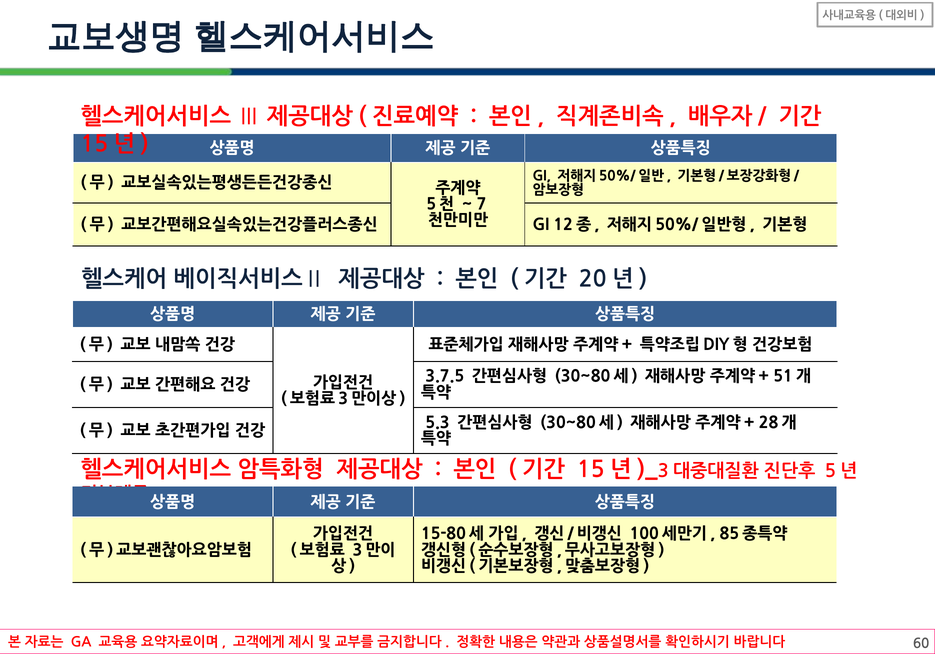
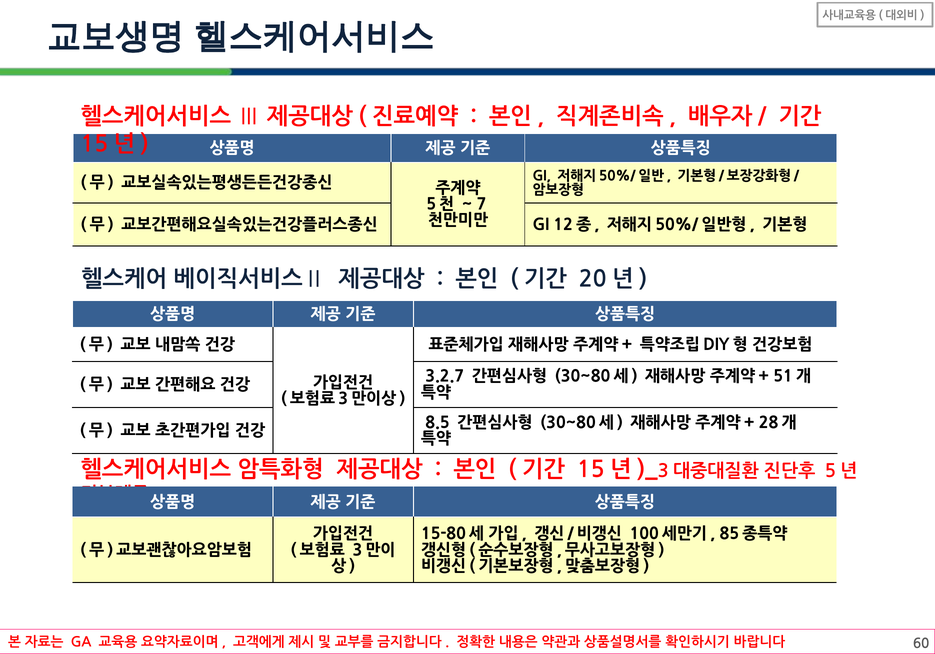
3.7.5: 3.7.5 -> 3.2.7 (445, 376)
5.3: 5.3 -> 8.5 (437, 422)
